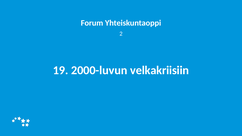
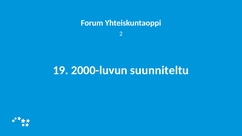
velkakriisiin: velkakriisiin -> suunniteltu (160, 70)
